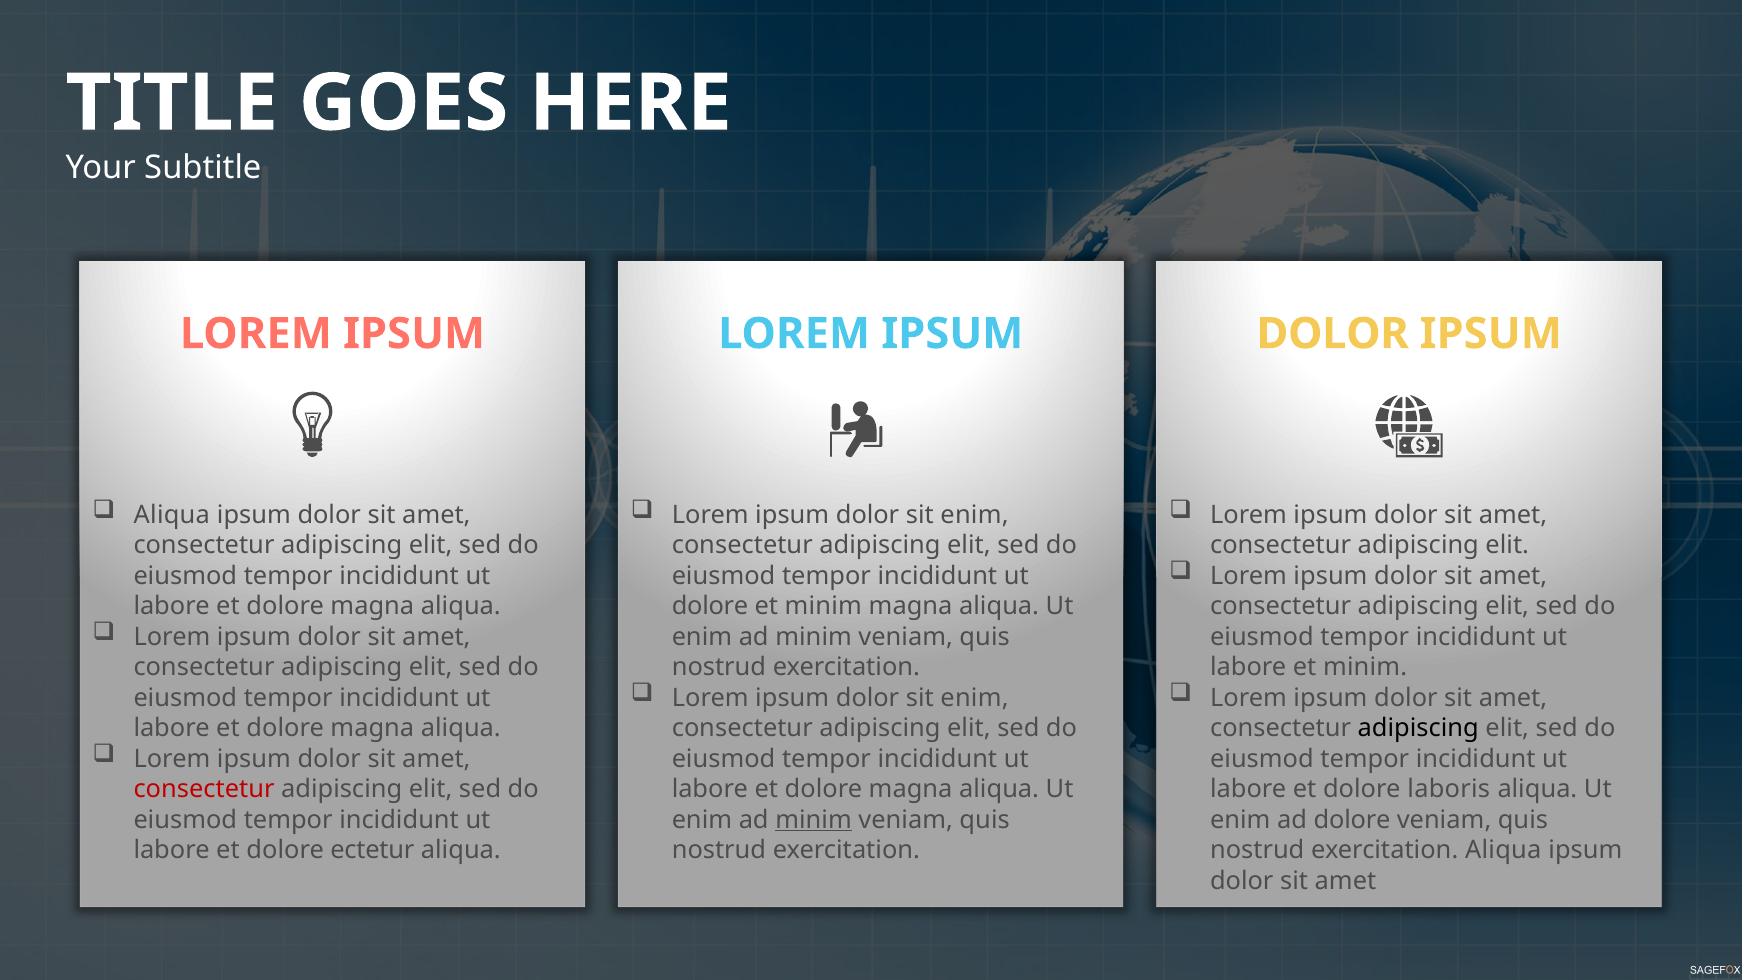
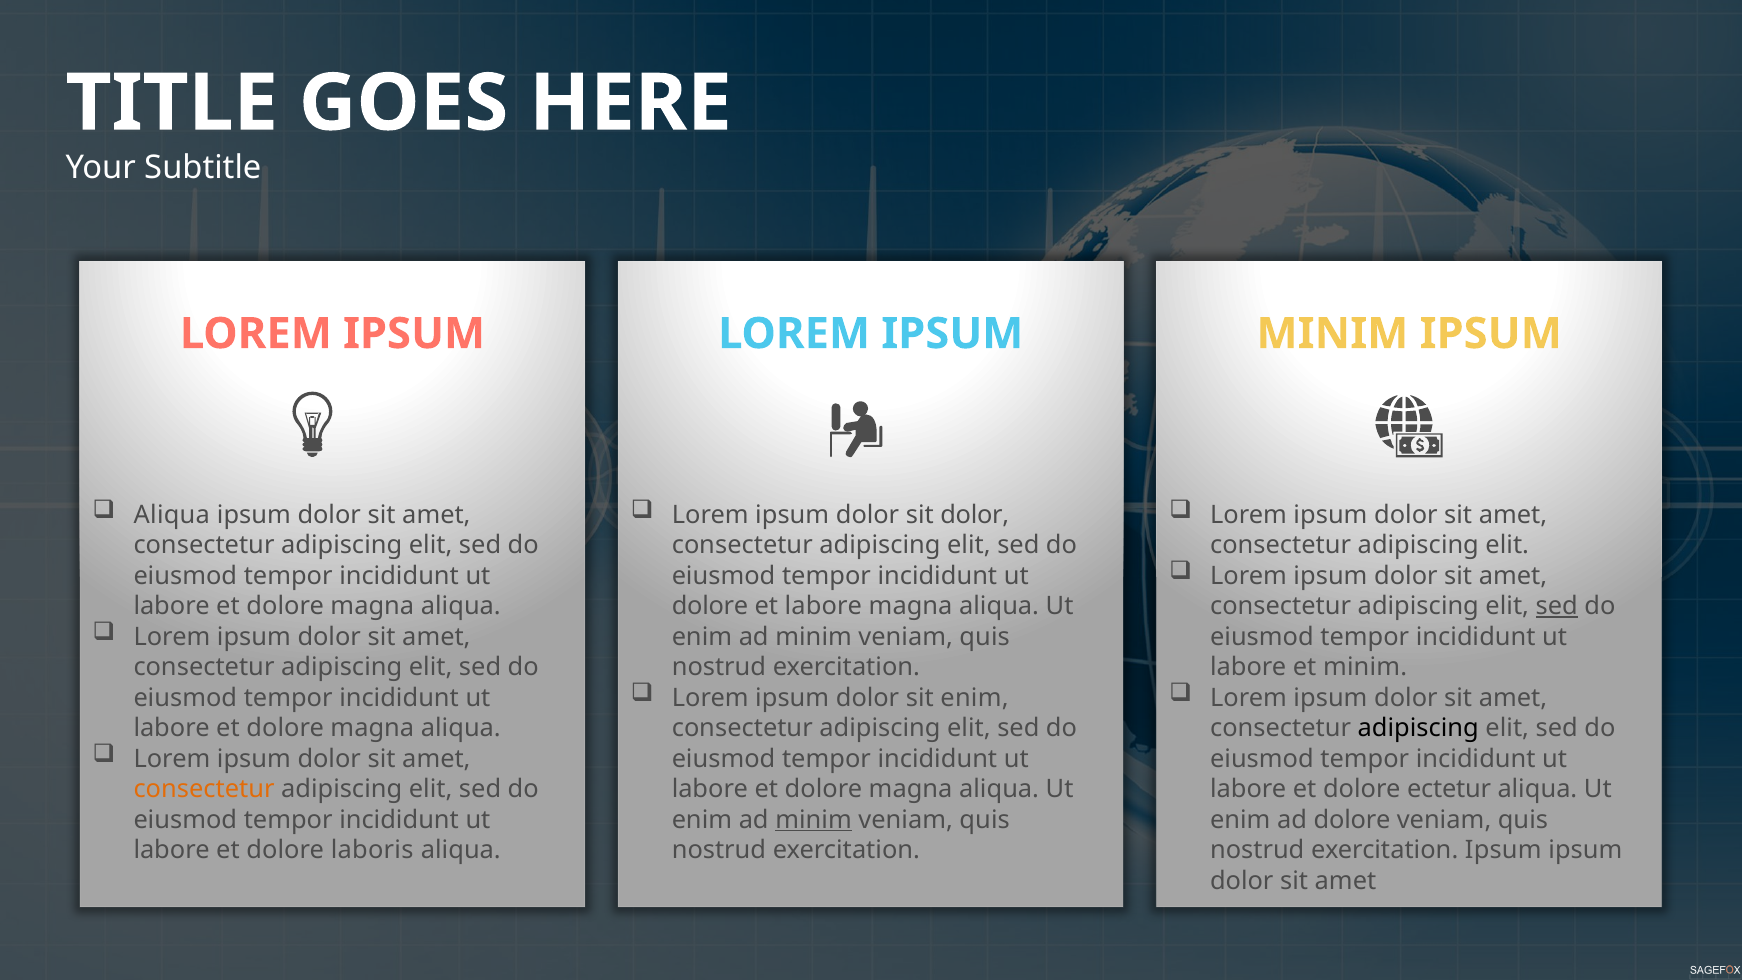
DOLOR: DOLOR -> MINIM (1332, 334)
enim: enim -> dolor (975, 515)
minim: minim -> labore (823, 606)
sed underline: none -> present (1557, 606)
consectetur colour: red -> orange (204, 789)
laboris: laboris -> ectetur (1449, 789)
ectetur: ectetur -> laboris (372, 850)
exercitation Aliqua: Aliqua -> Ipsum (1503, 850)
